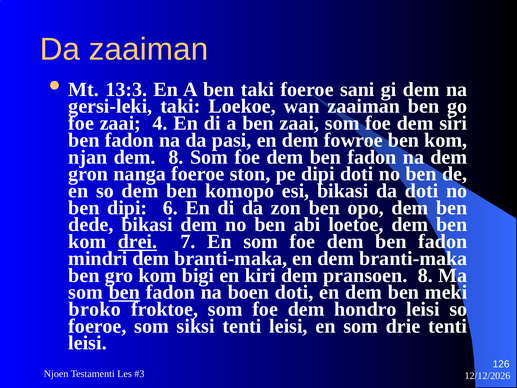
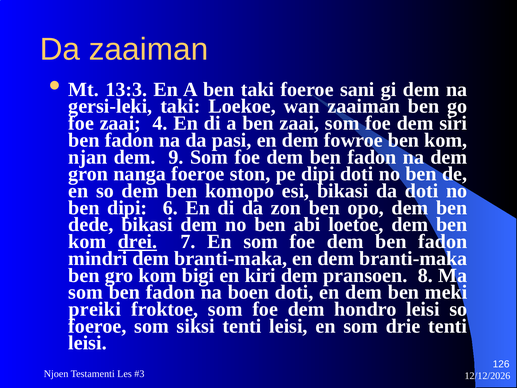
dem 8: 8 -> 9 (176, 157)
ben underline: present -> none (124, 292)
broko: broko -> preiki (95, 309)
